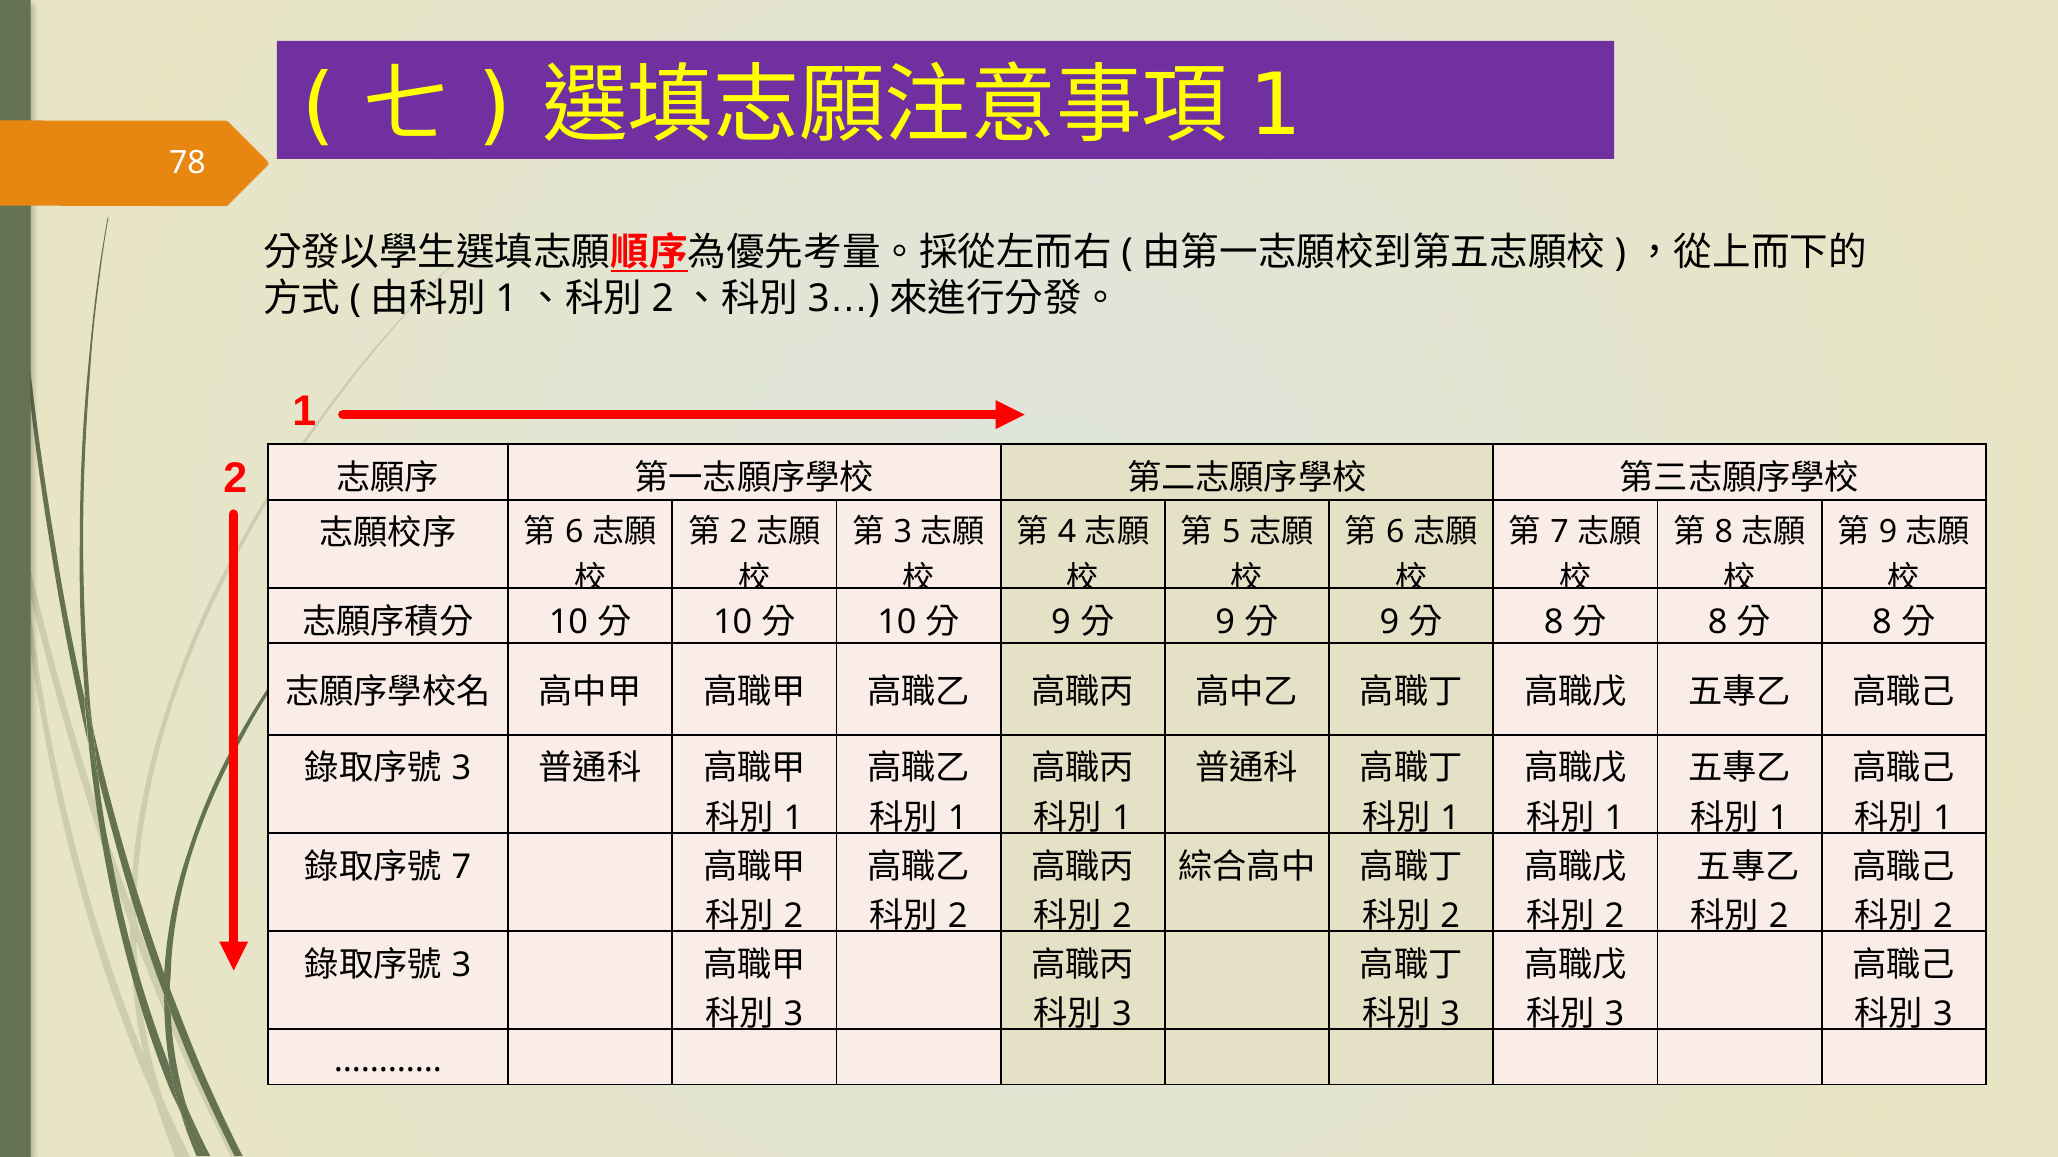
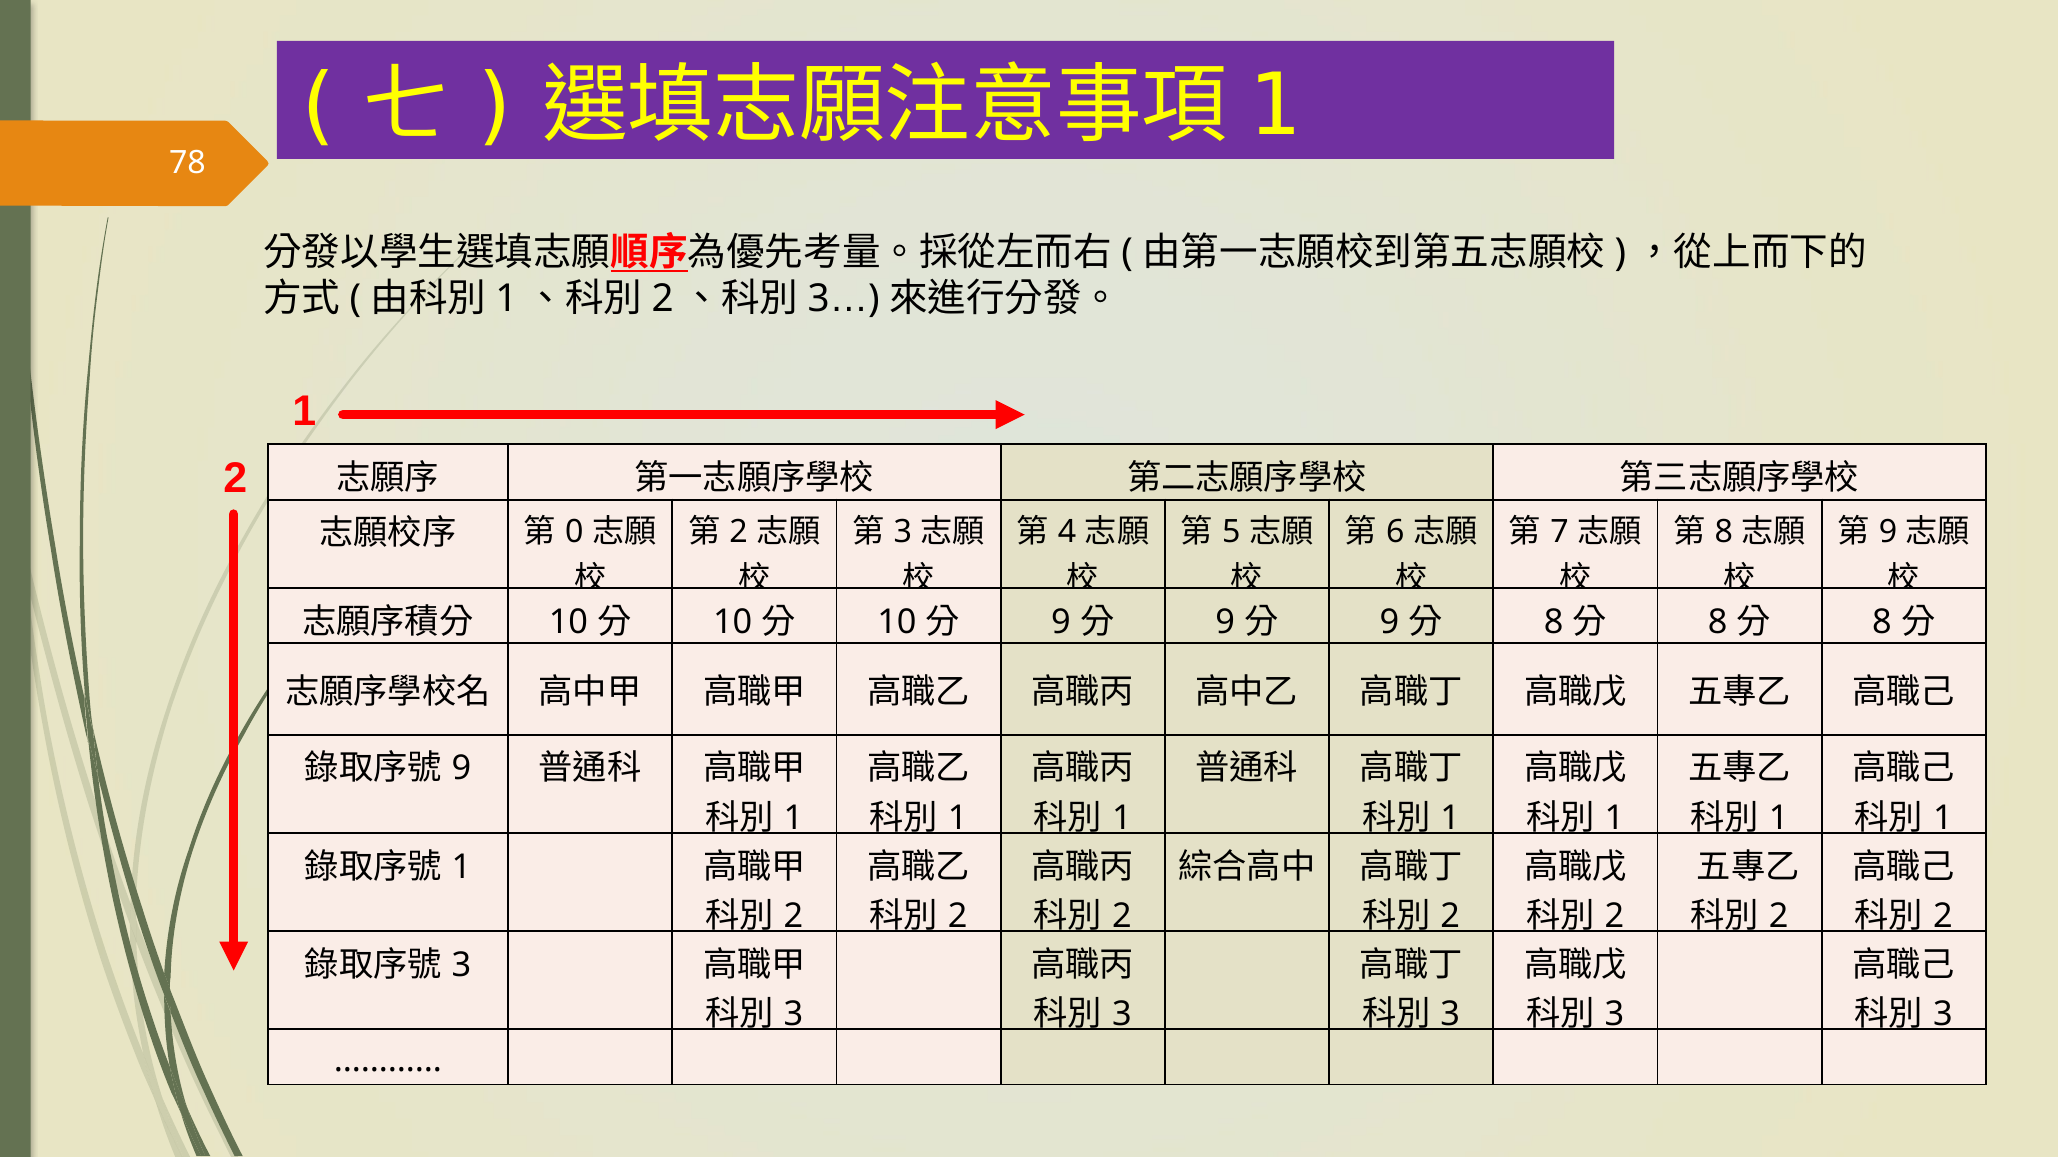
6: 6 -> 0 (574, 532)
3: 3 -> 9 (461, 769)
7: 7 -> 1 (461, 867)
